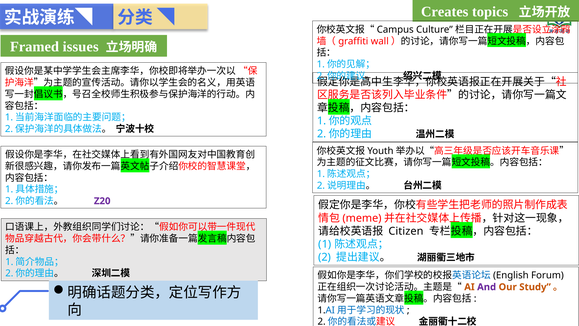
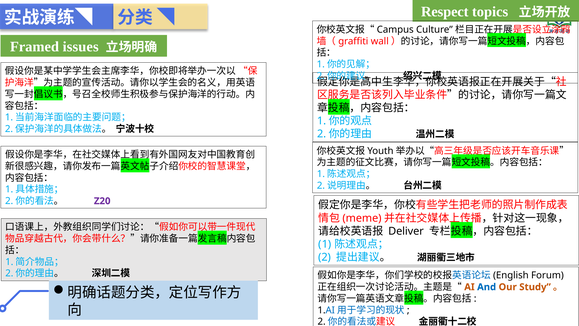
Creates: Creates -> Respect (445, 12)
Citizen: Citizen -> Deliver (406, 231)
And colour: purple -> blue (487, 287)
